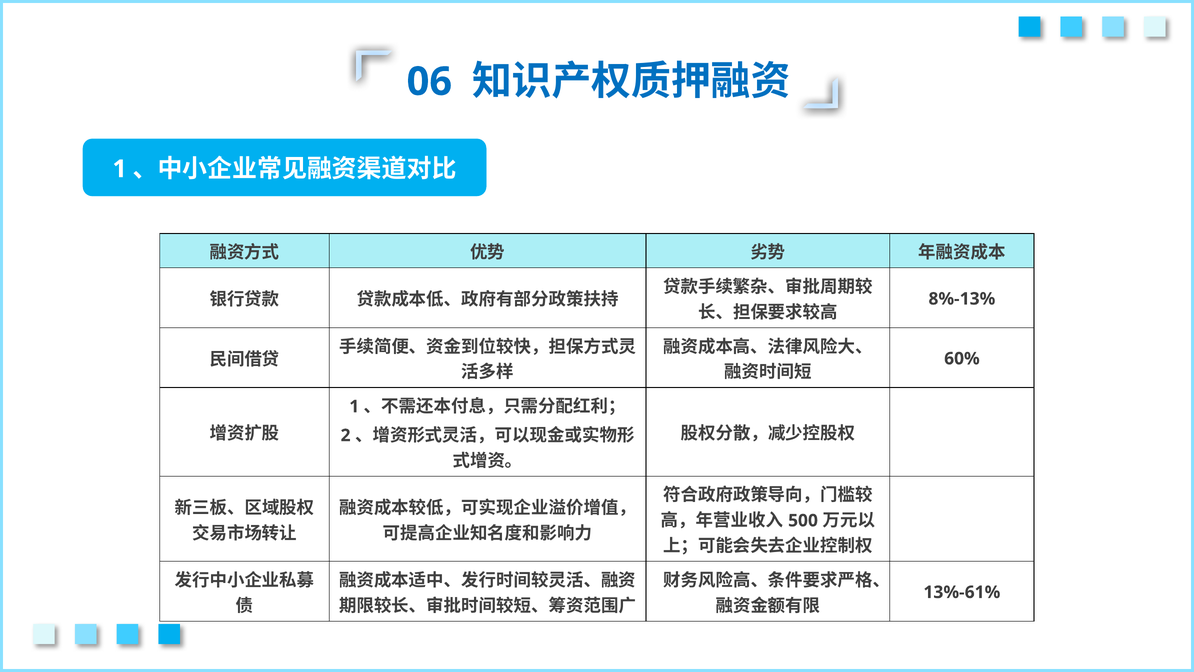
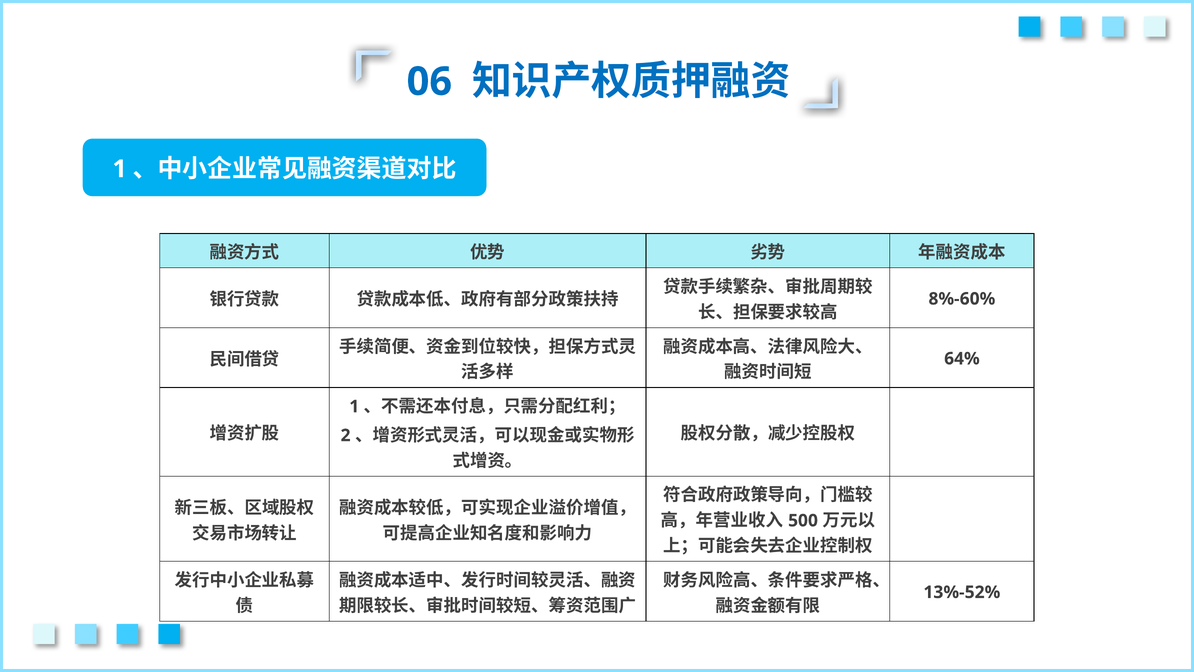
8%-13%: 8%-13% -> 8%-60% (962, 299)
60%: 60% -> 64% (962, 358)
13%-61%: 13%-61% -> 13%-52% (962, 592)
